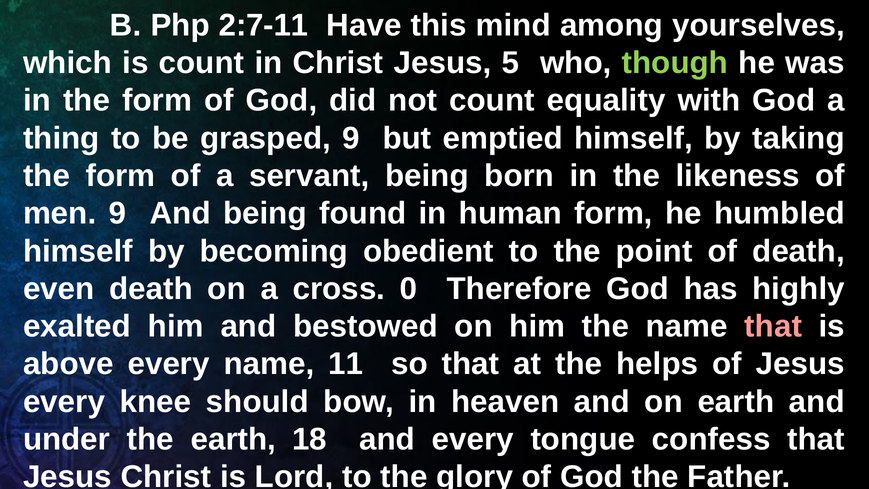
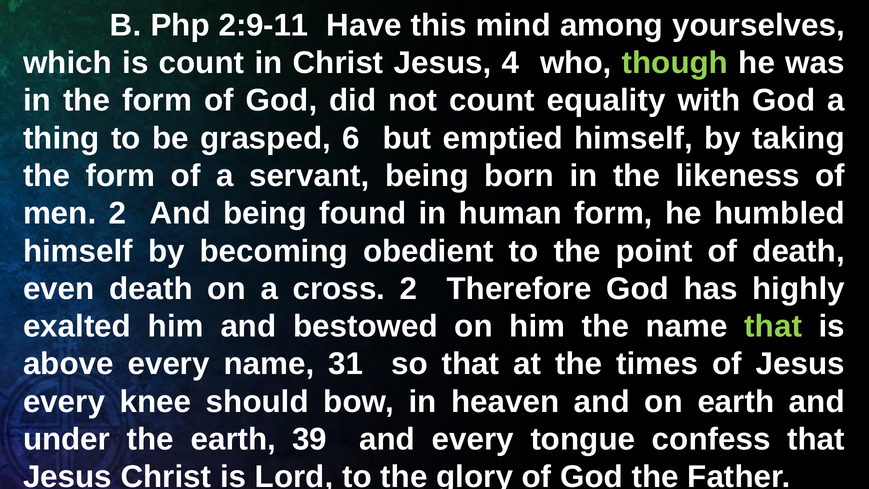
2:7-11: 2:7-11 -> 2:9-11 (264, 25)
5: 5 -> 4 (511, 63)
grasped 9: 9 -> 6 (351, 138)
men 9: 9 -> 2 (117, 213)
cross 0: 0 -> 2 (409, 289)
that colour: pink -> light green (773, 326)
11: 11 -> 31 (346, 364)
helps: helps -> times (657, 364)
18: 18 -> 39 (310, 439)
